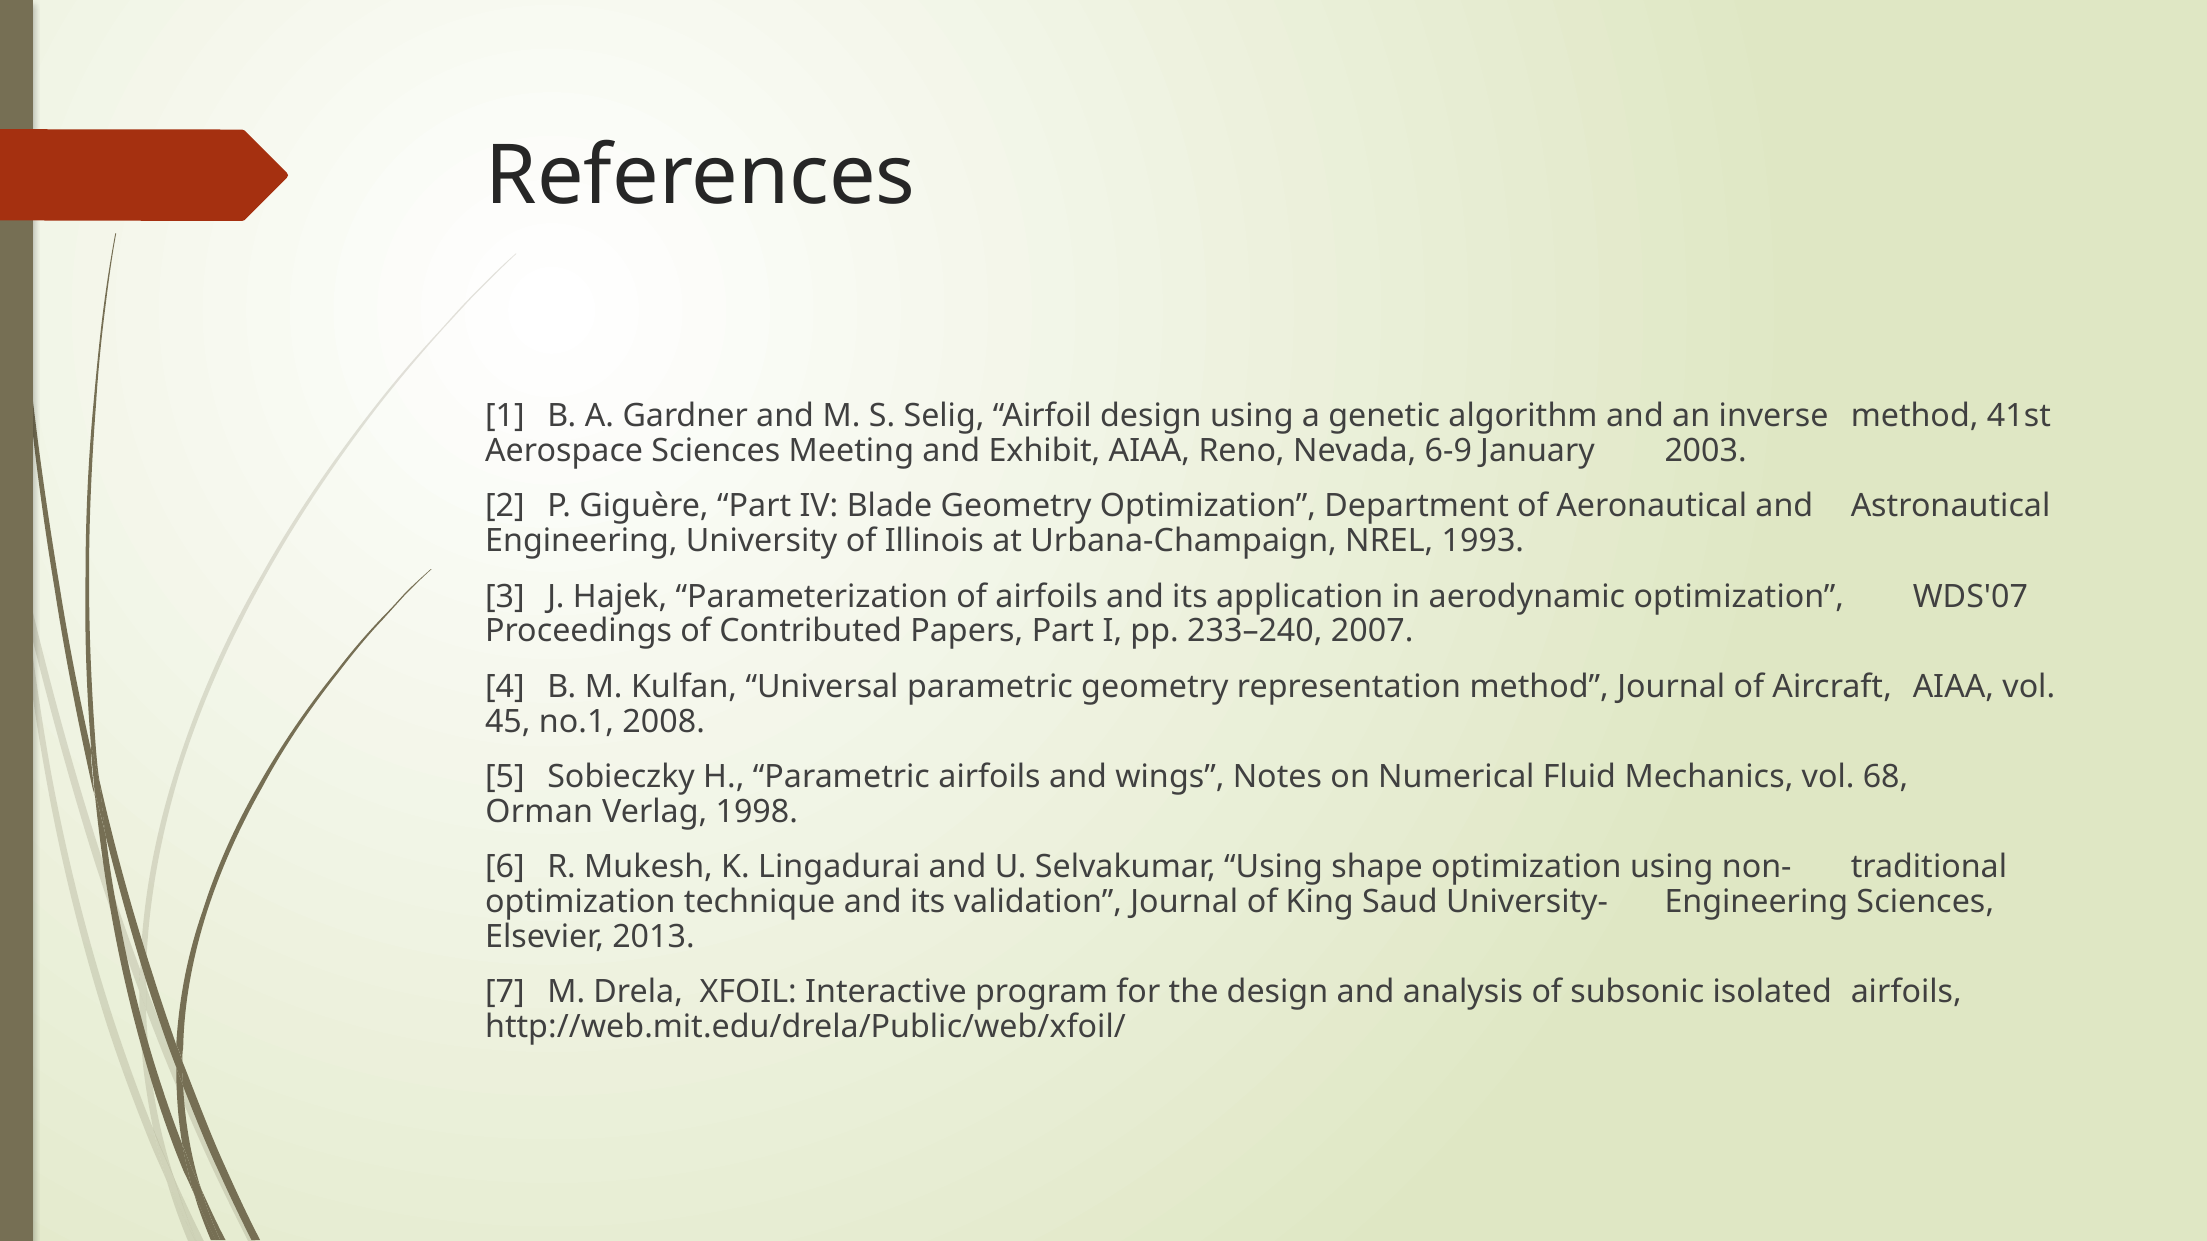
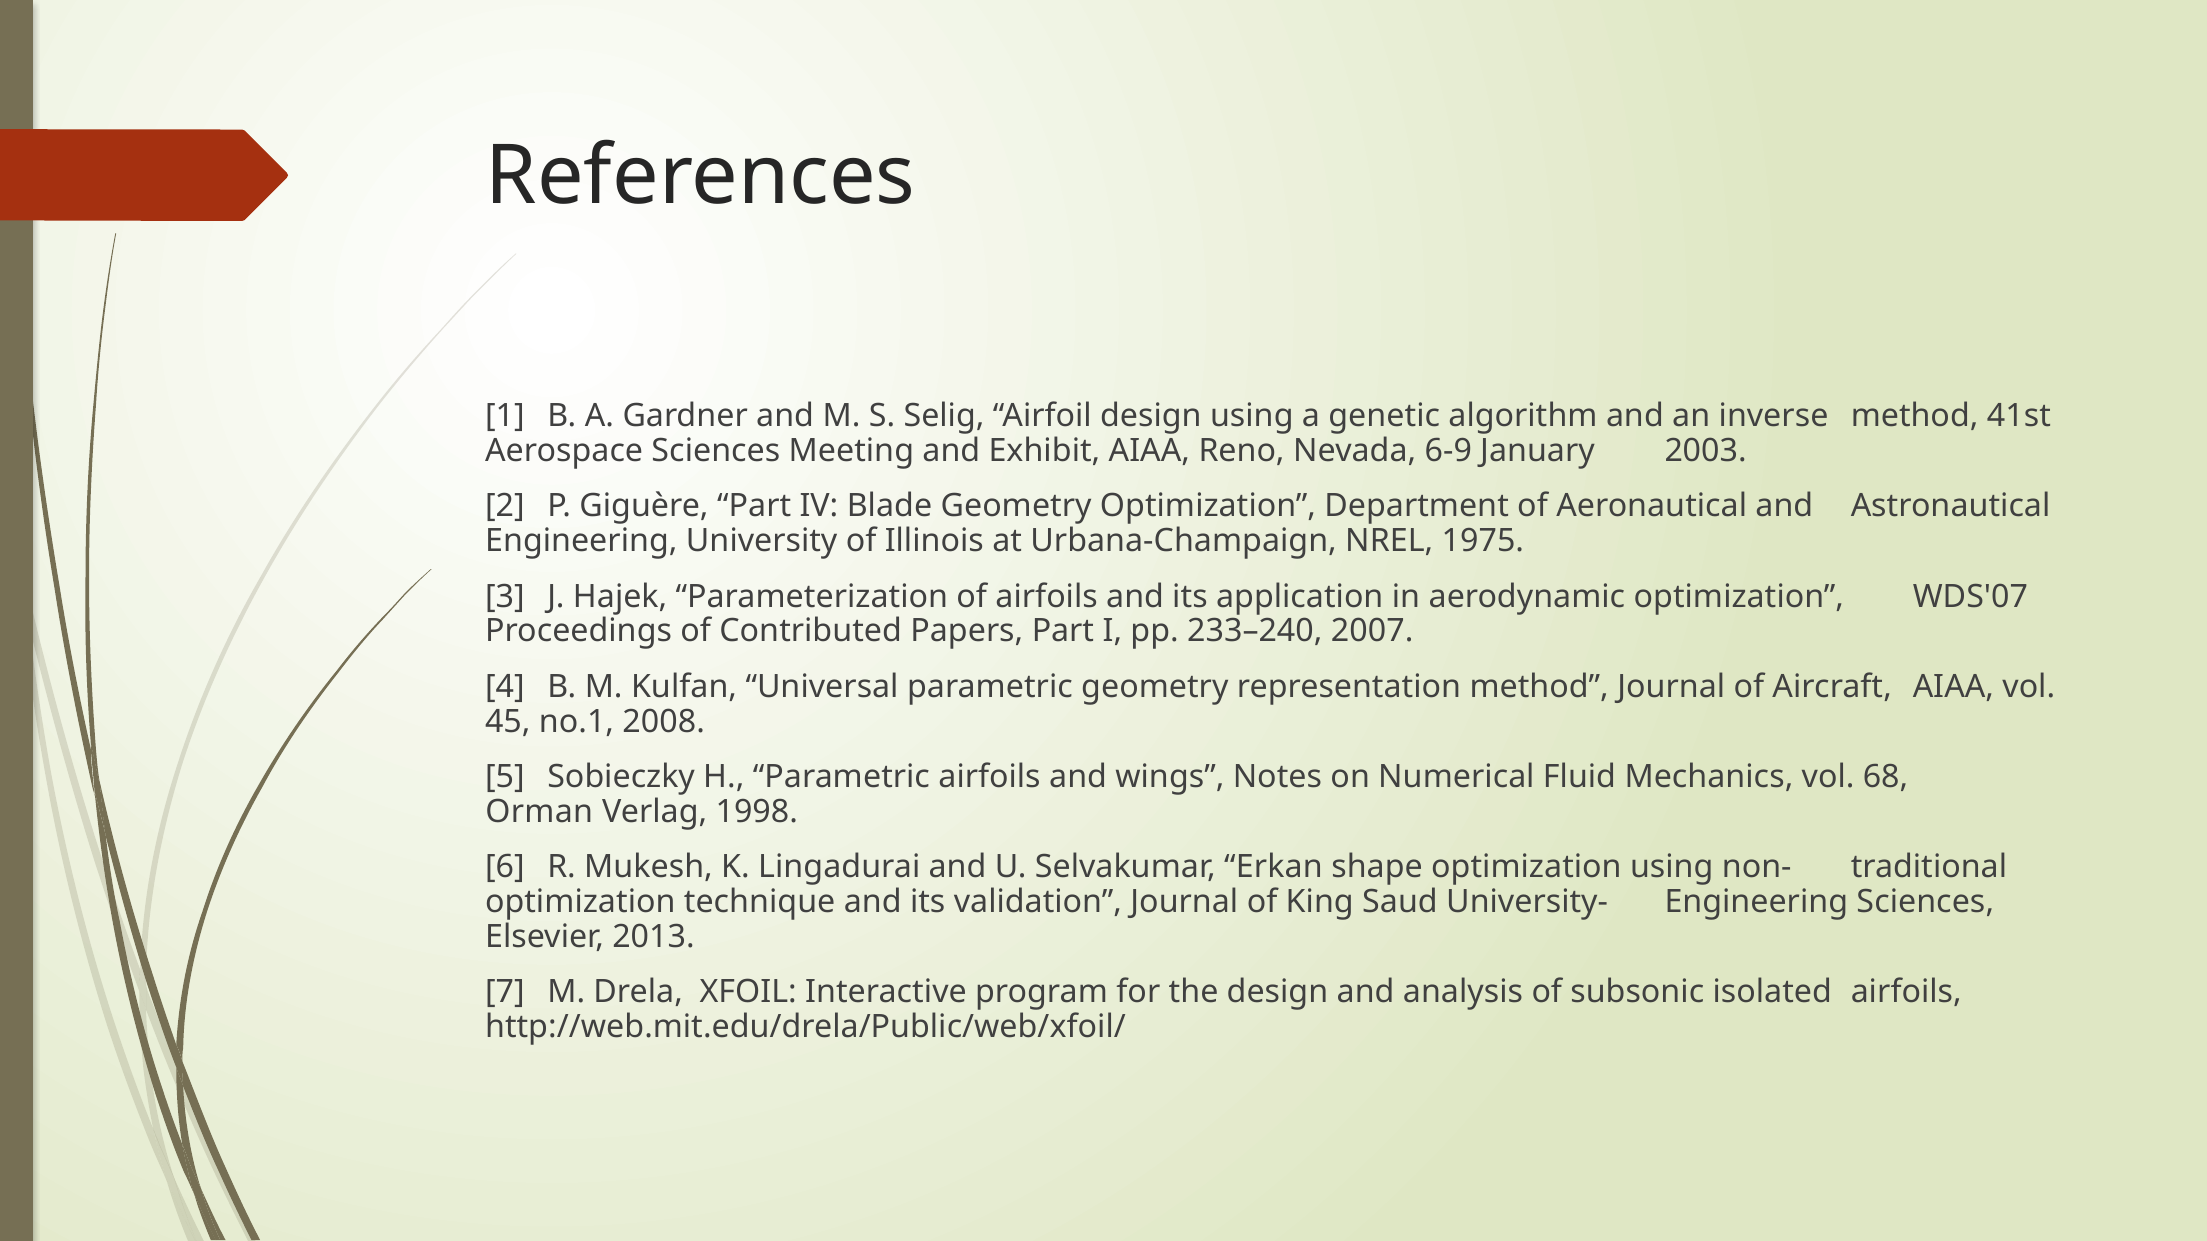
1993: 1993 -> 1975 (1483, 541)
Selvakumar Using: Using -> Erkan (1273, 867)
